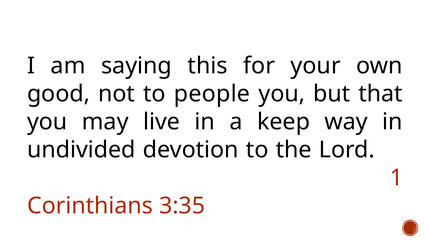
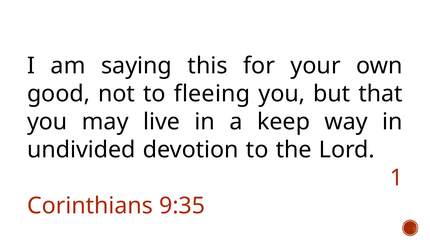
people: people -> fleeing (212, 94)
3:35: 3:35 -> 9:35 (182, 206)
